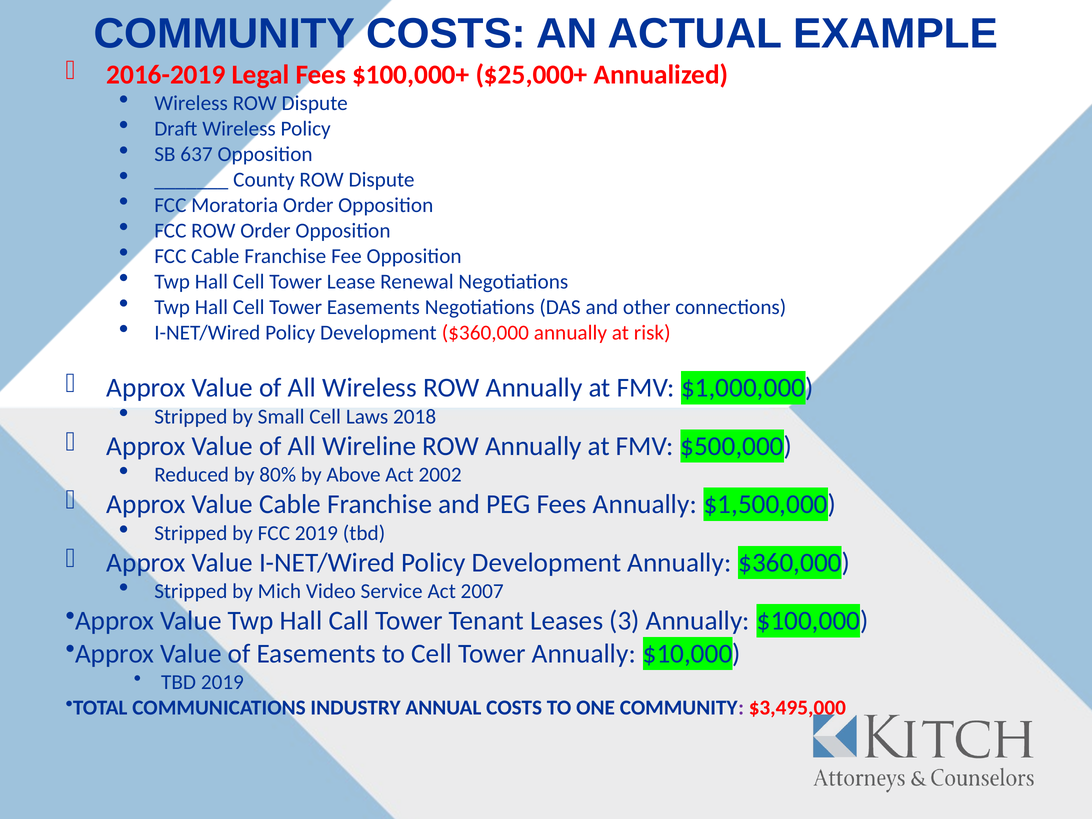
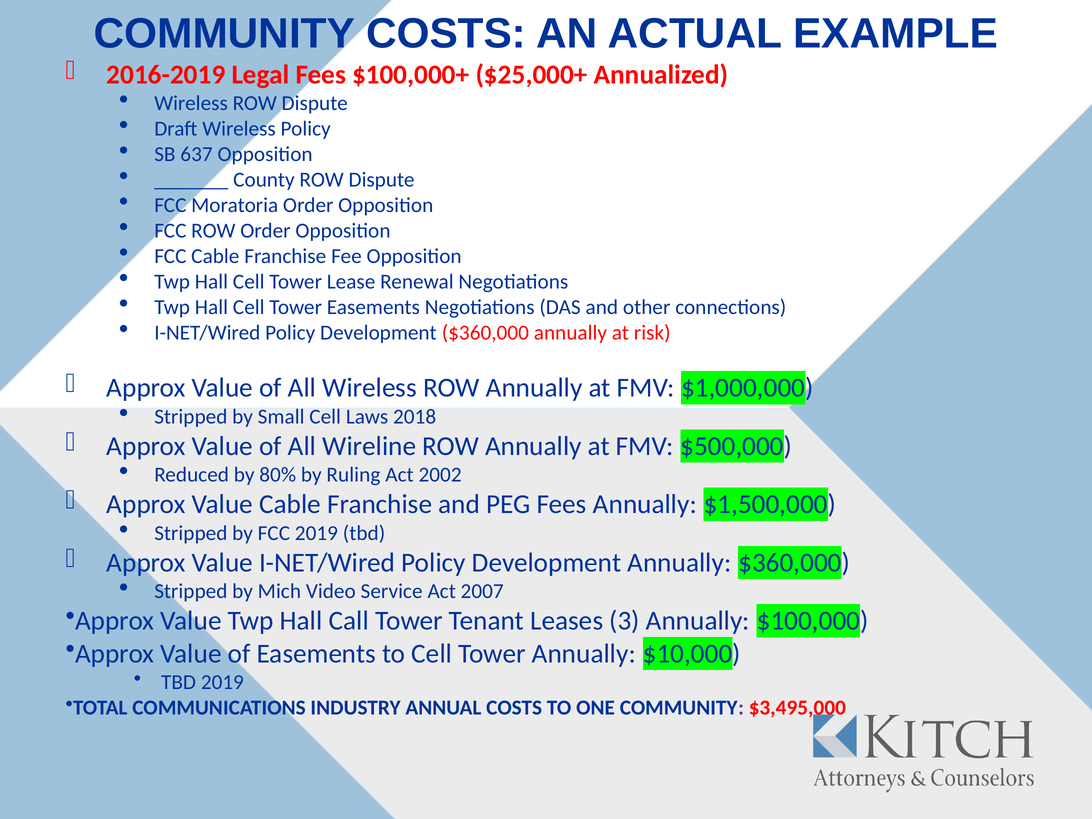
Above: Above -> Ruling (353, 475)
